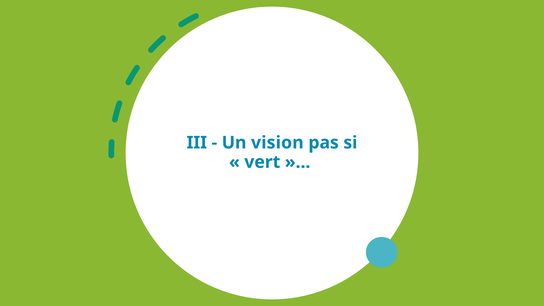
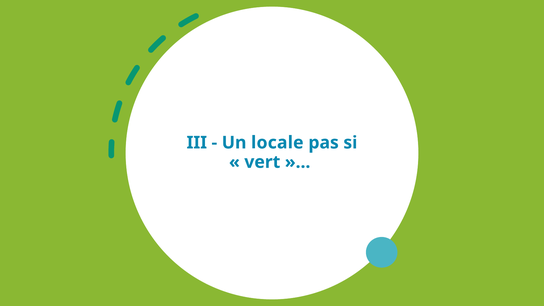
vision: vision -> locale (277, 143)
